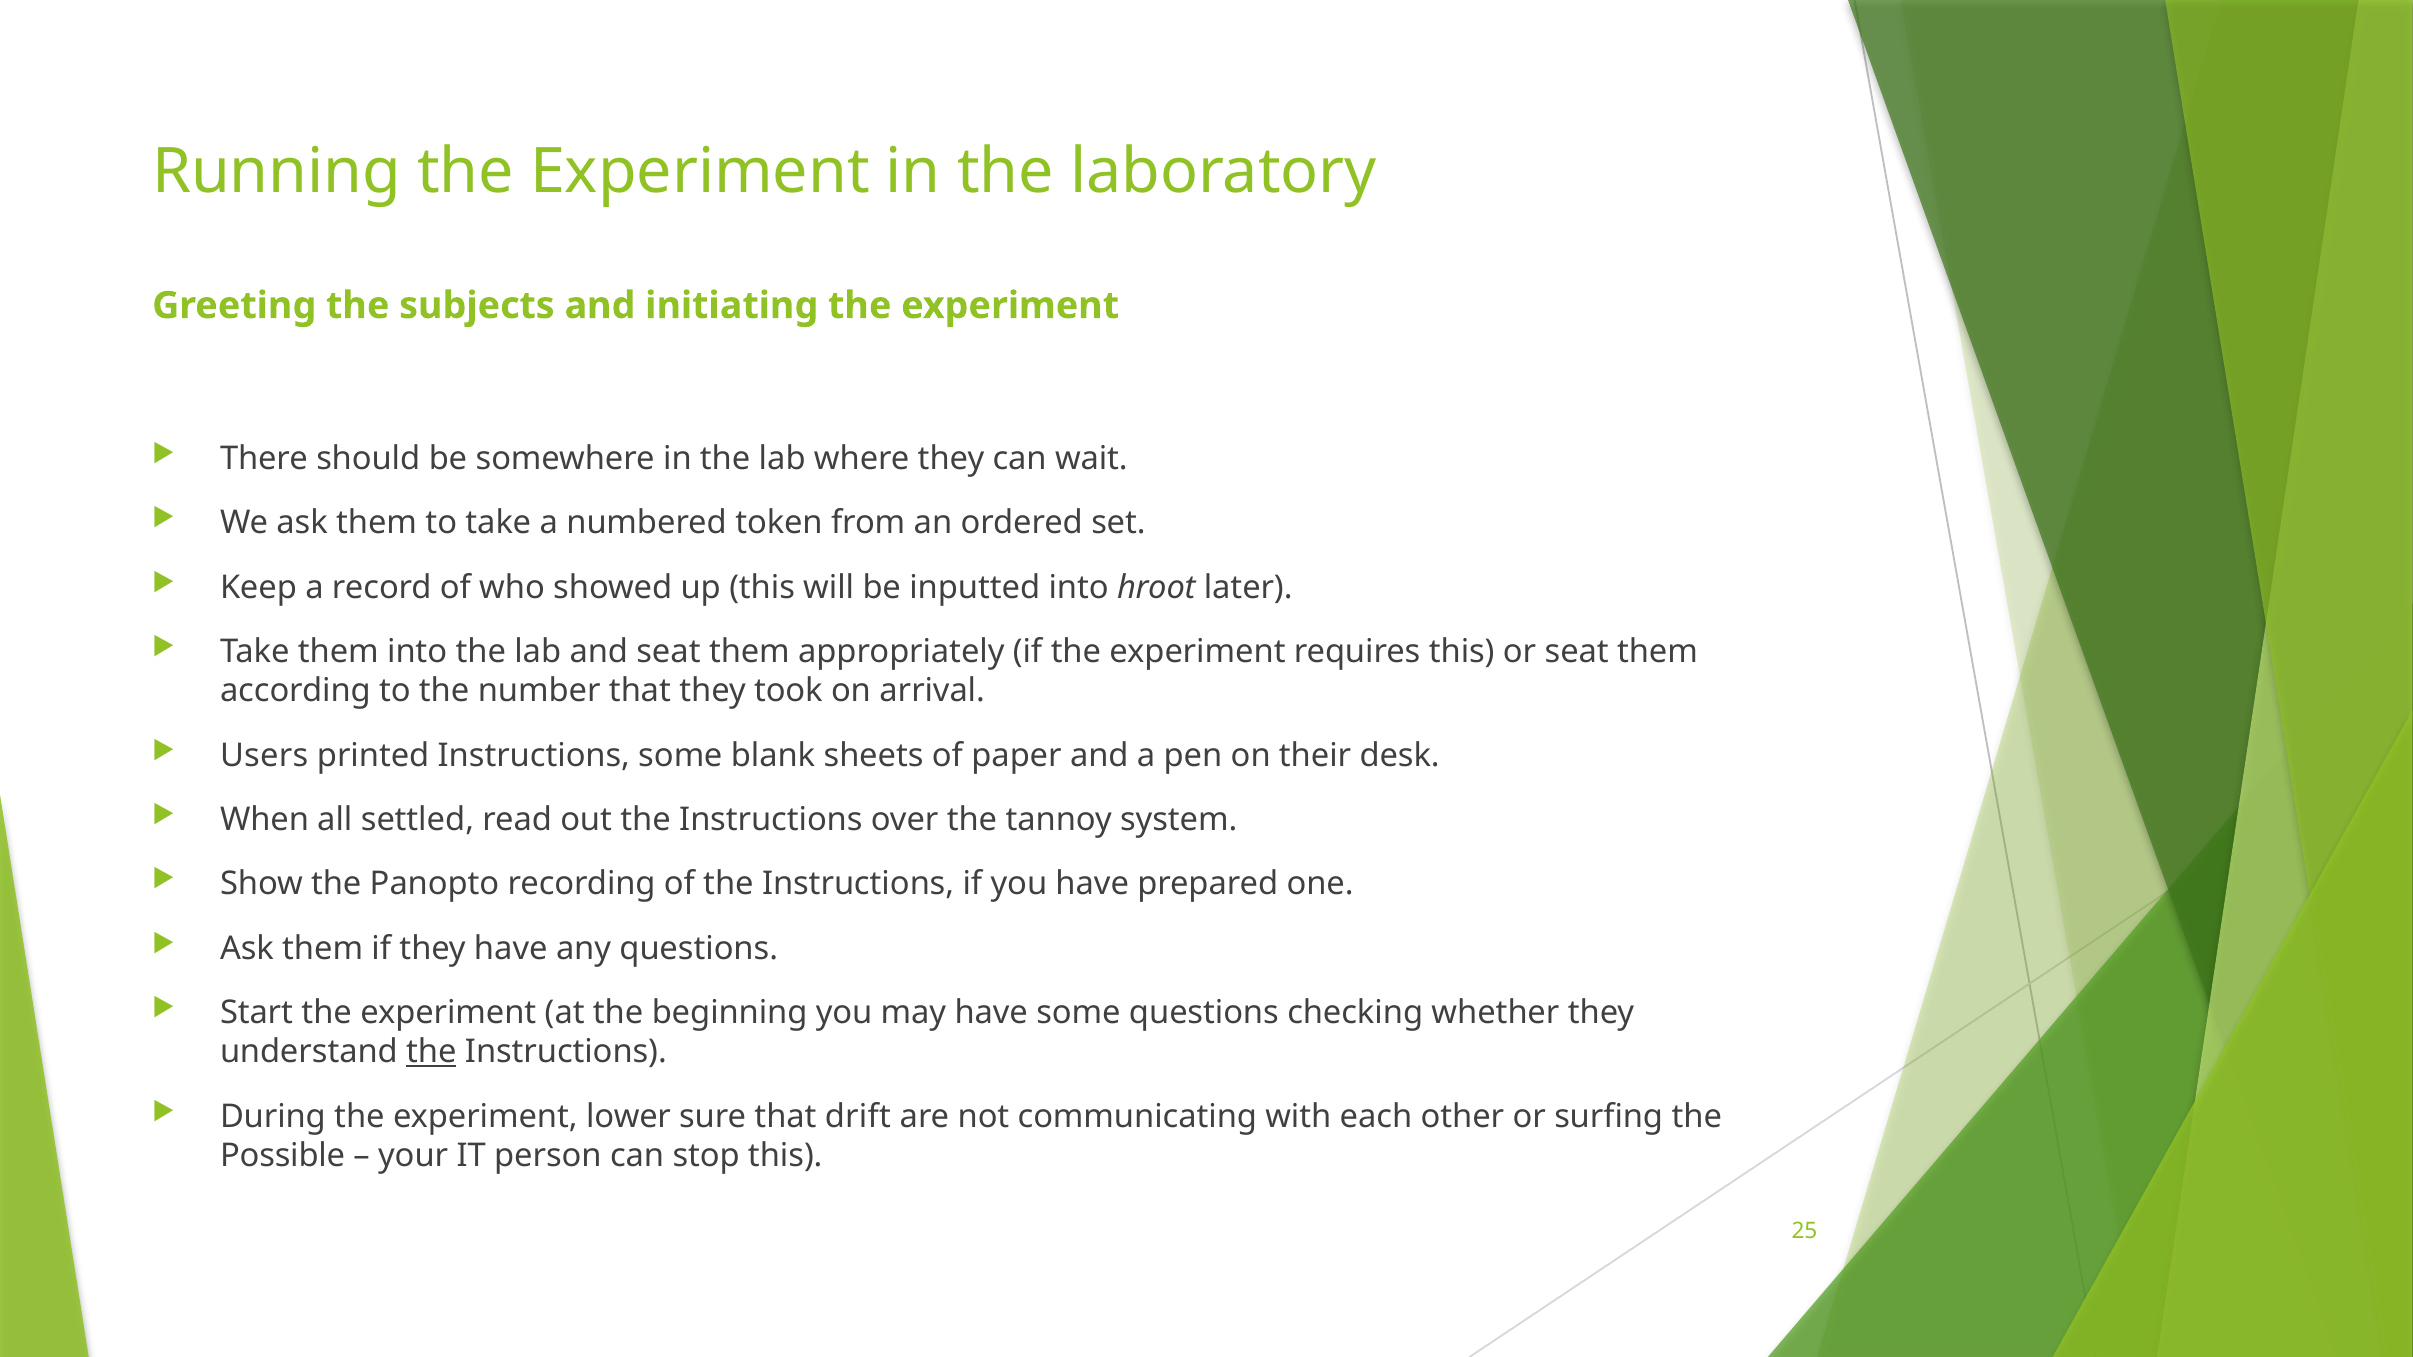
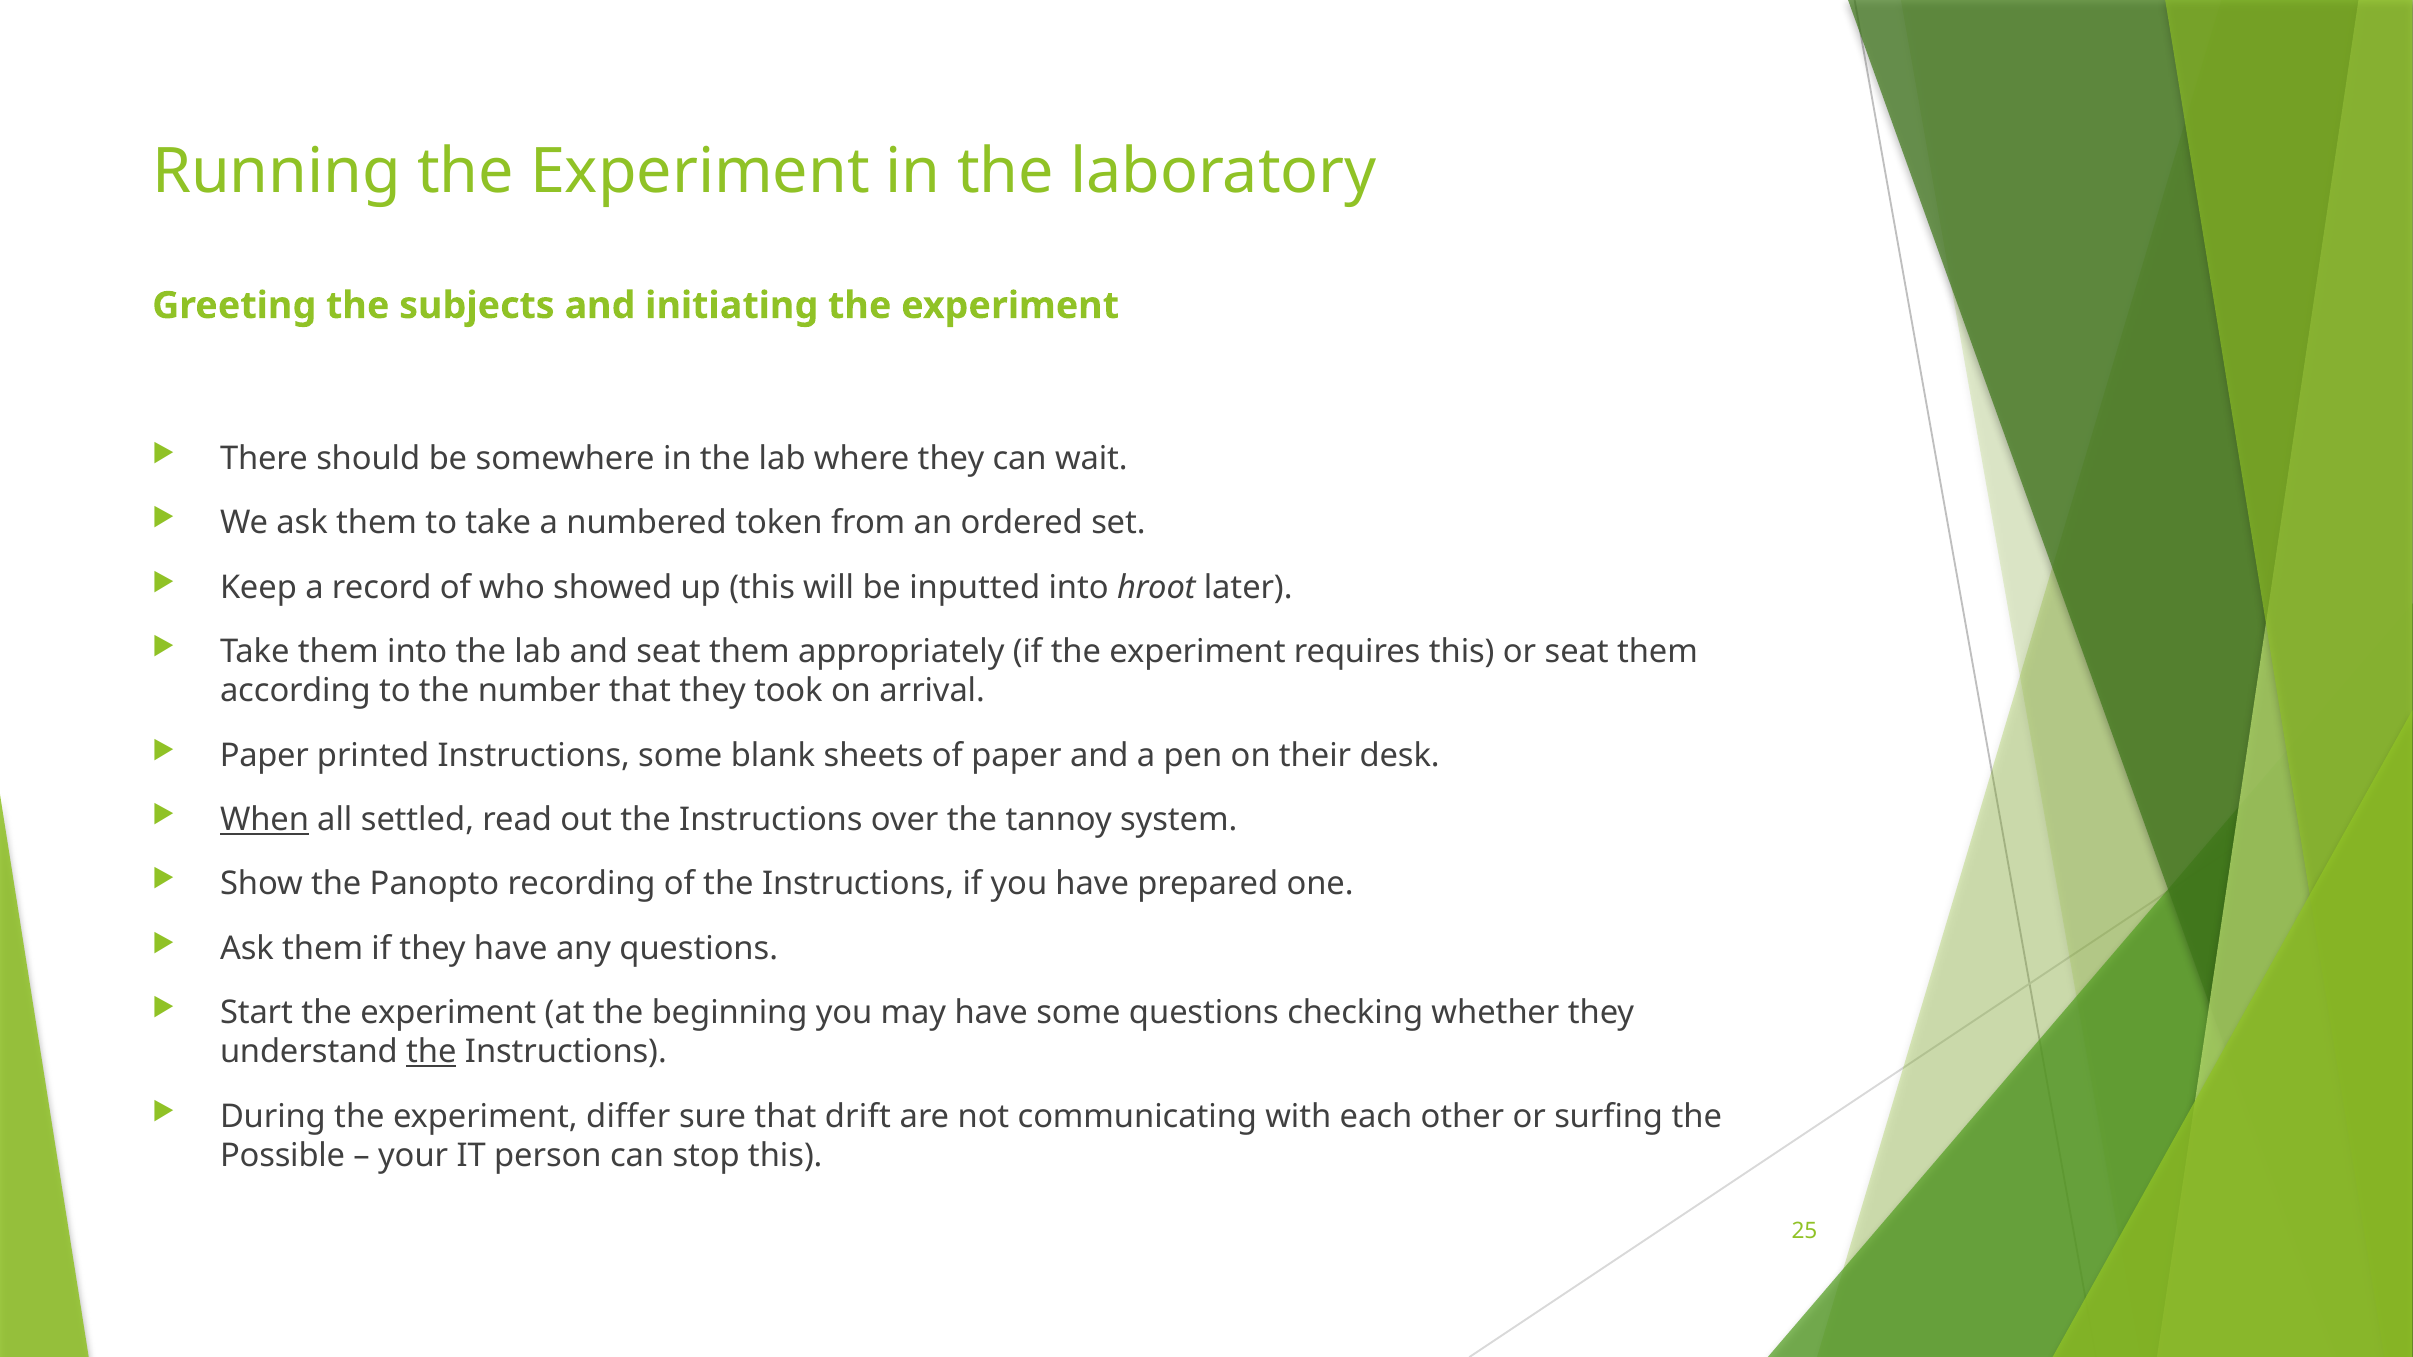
Users: Users -> Paper (264, 755)
When underline: none -> present (265, 820)
lower: lower -> differ (628, 1117)
